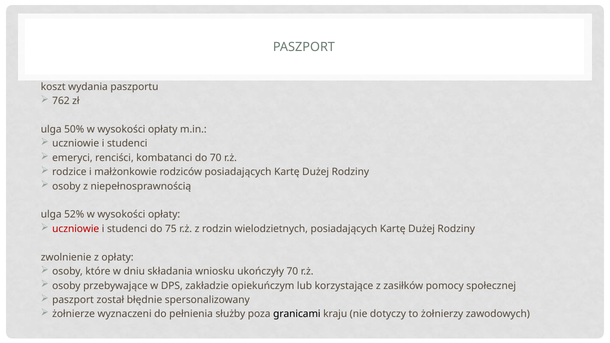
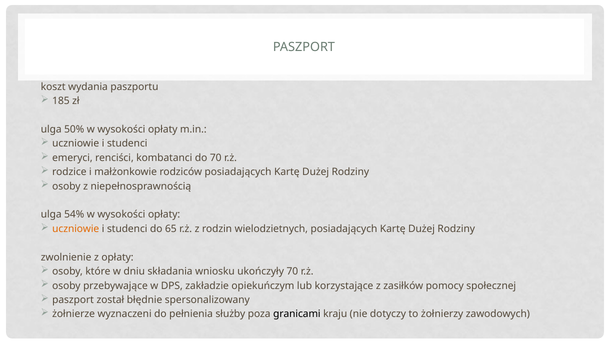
762: 762 -> 185 (61, 101)
52%: 52% -> 54% (74, 215)
uczniowie colour: red -> orange (76, 229)
75: 75 -> 65 (171, 229)
